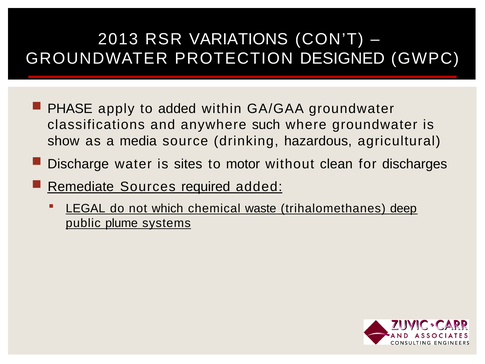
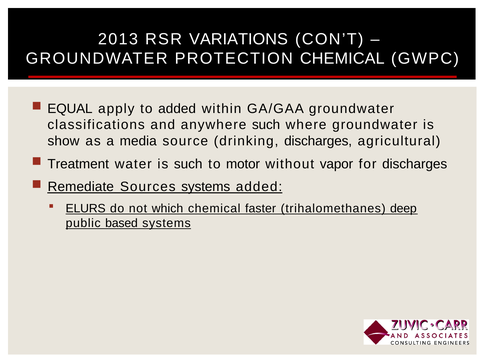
PROTECTION DESIGNED: DESIGNED -> CHEMICAL (342, 59)
PHASE: PHASE -> EQUAL (70, 108)
drinking hazardous: hazardous -> discharges (318, 141)
Discharge: Discharge -> Treatment (78, 164)
is sites: sites -> such (188, 164)
clean: clean -> vapor (336, 164)
Sources required: required -> systems (206, 187)
LEGAL: LEGAL -> ELURS (86, 208)
waste: waste -> faster (261, 208)
plume: plume -> based (122, 223)
